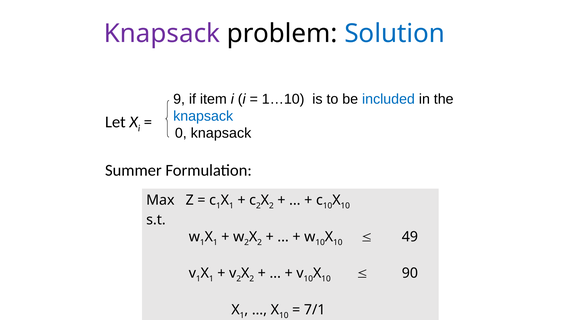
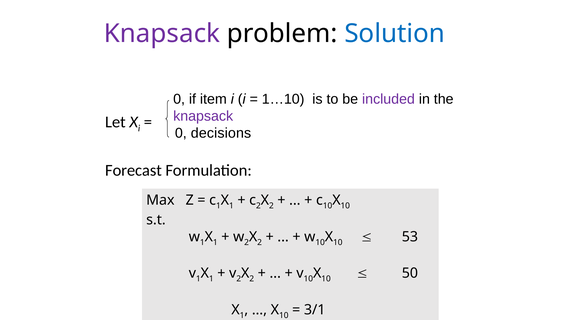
9: 9 -> 0 (179, 99)
included colour: blue -> purple (388, 99)
knapsack colour: blue -> purple (203, 116)
0 knapsack: knapsack -> decisions (221, 133)
Summer: Summer -> Forecast (133, 170)
49: 49 -> 53 (410, 236)
90: 90 -> 50 (410, 273)
7/1: 7/1 -> 3/1 (315, 309)
